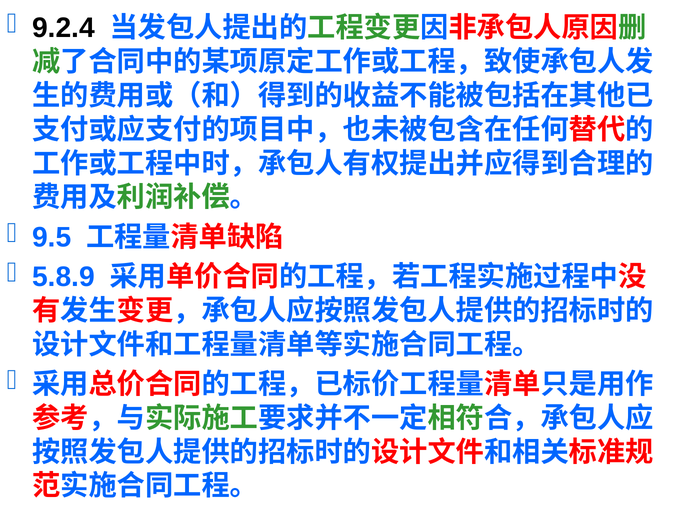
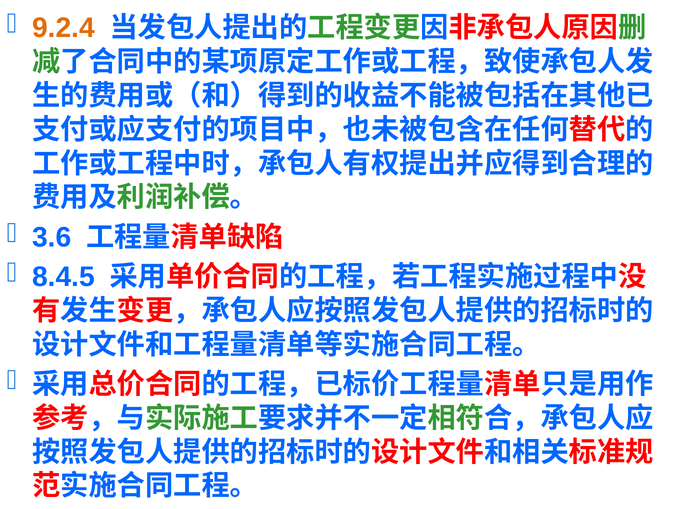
9.2.4 colour: black -> orange (64, 28)
9.5: 9.5 -> 3.6 (52, 237)
5.8.9: 5.8.9 -> 8.4.5 (64, 277)
